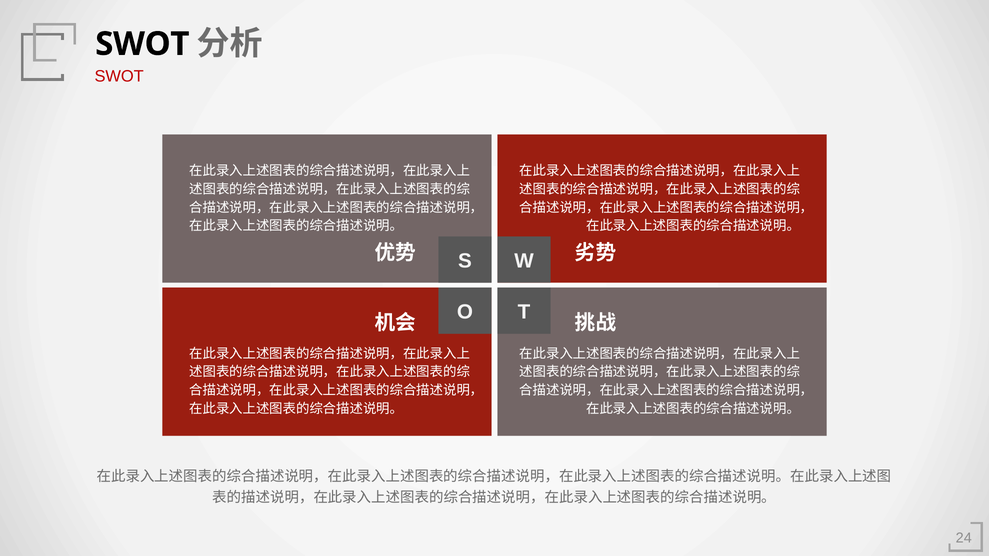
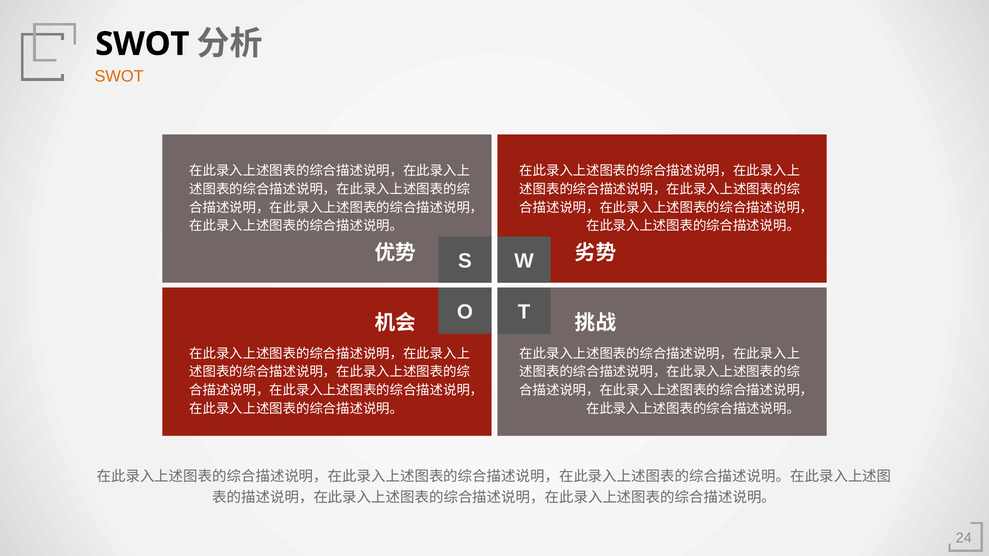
SWOT colour: red -> orange (119, 76)
